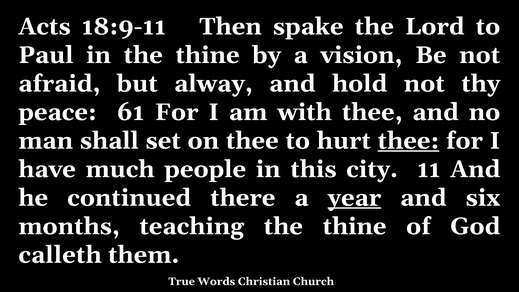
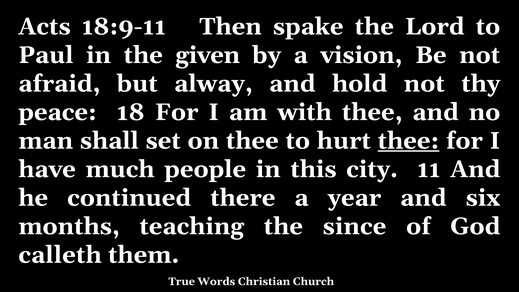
in the thine: thine -> given (208, 55)
61: 61 -> 18 (131, 112)
year underline: present -> none (354, 198)
teaching the thine: thine -> since (354, 226)
